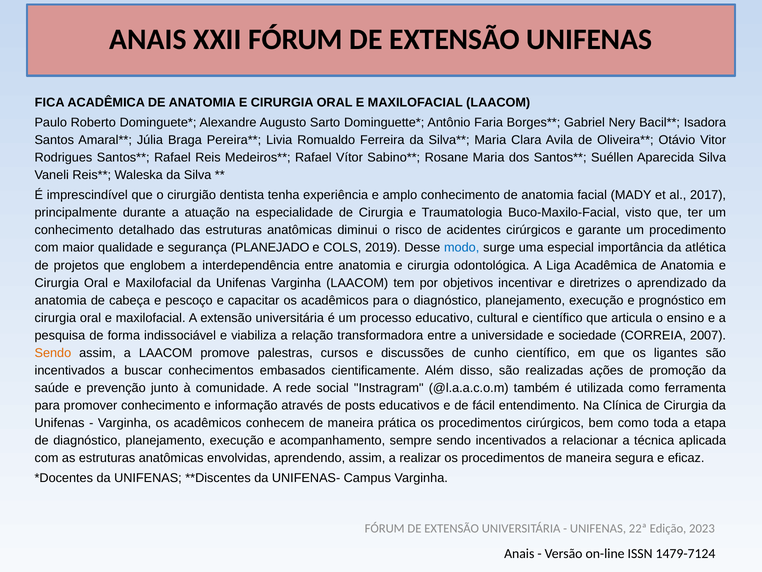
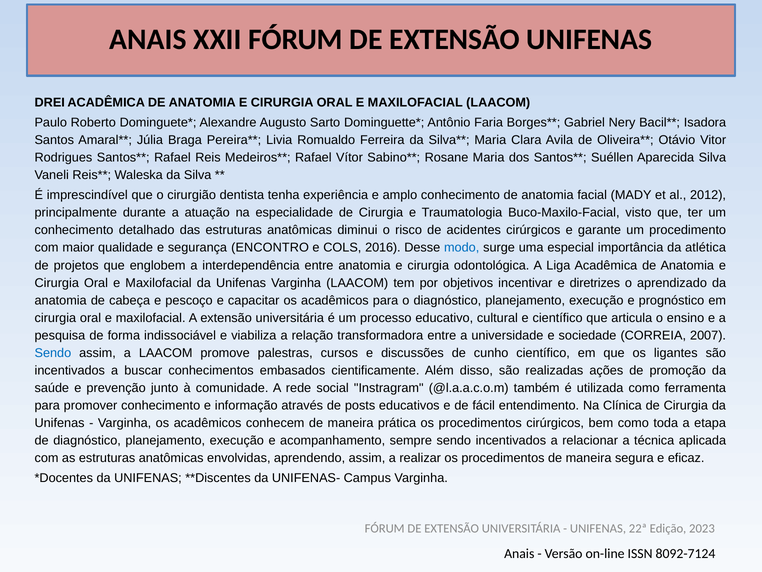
FICA: FICA -> DREI (50, 102)
2017: 2017 -> 2012 (708, 195)
PLANEJADO: PLANEJADO -> ENCONTRO (270, 248)
2019: 2019 -> 2016 (383, 248)
Sendo colour: orange -> blue (53, 353)
1479-7124: 1479-7124 -> 8092-7124 (685, 553)
